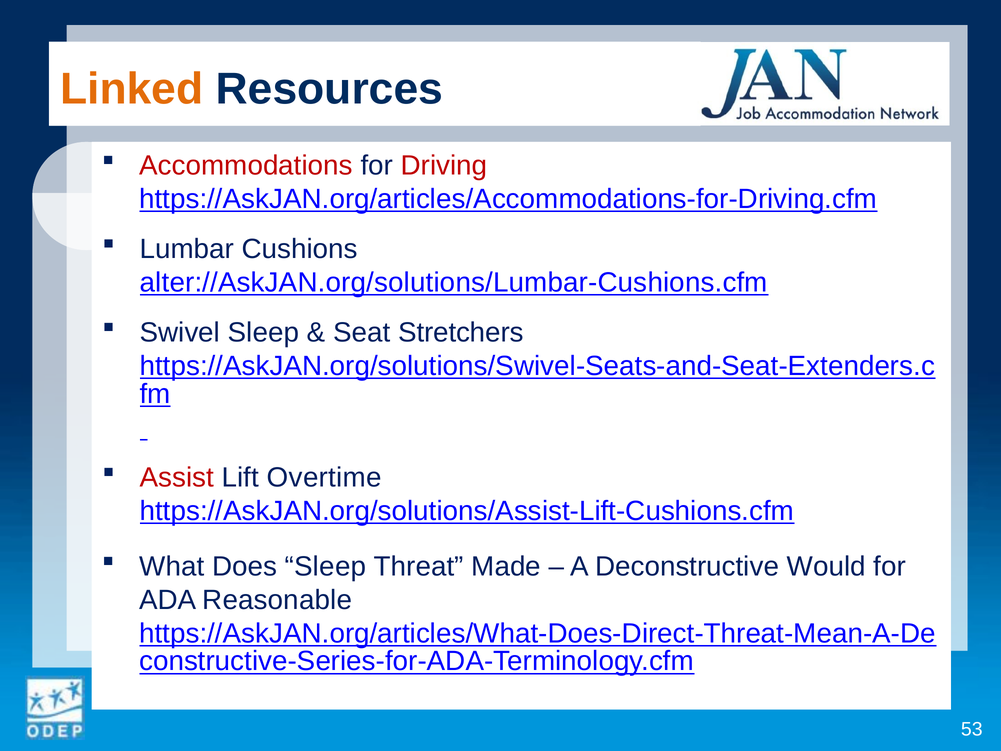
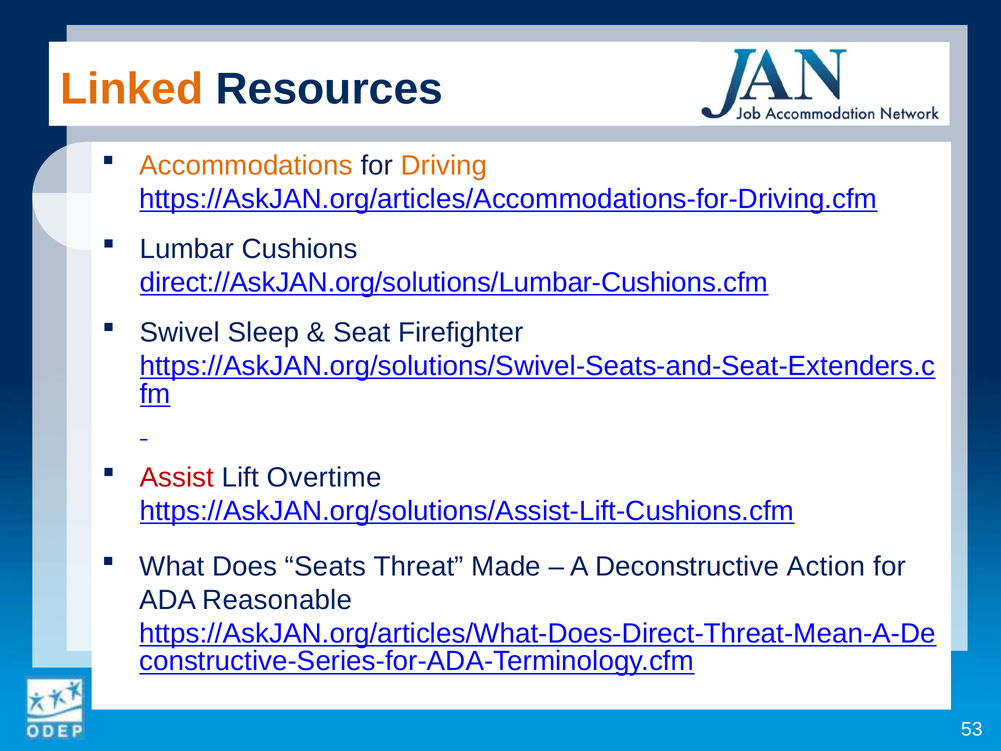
Accommodations colour: red -> orange (246, 165)
Driving colour: red -> orange (444, 165)
alter://AskJAN.org/solutions/Lumbar-Cushions.cfm: alter://AskJAN.org/solutions/Lumbar-Cushions.cfm -> direct://AskJAN.org/solutions/Lumbar-Cushions.cfm (454, 282)
Stretchers: Stretchers -> Firefighter (461, 332)
Does Sleep: Sleep -> Seats (326, 566)
Would: Would -> Action (826, 566)
